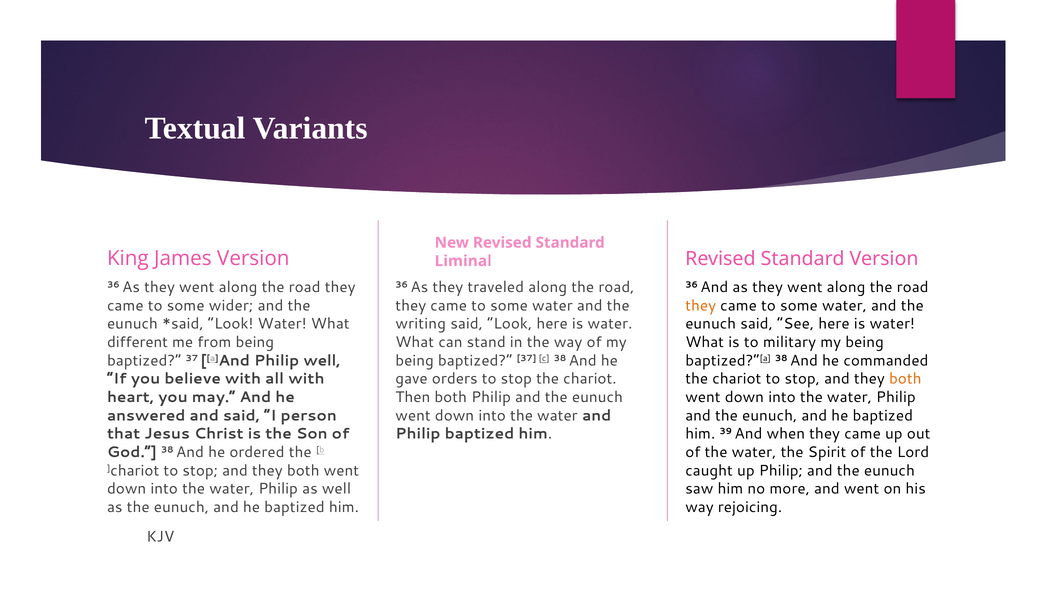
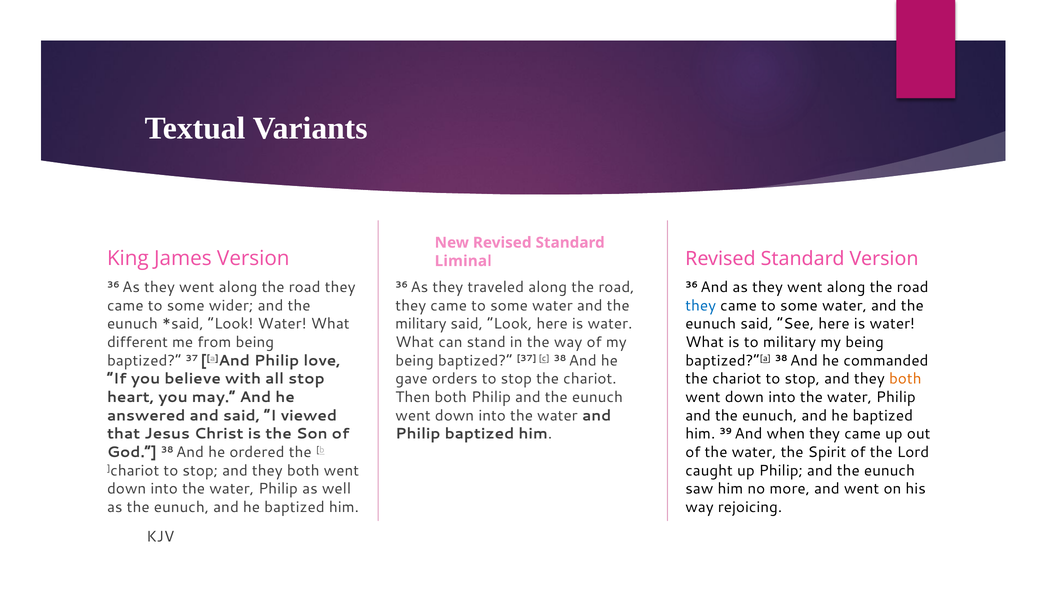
they colour: orange -> blue (701, 306)
writing: writing -> military (421, 324)
Philip well: well -> love (322, 361)
all with: with -> stop (306, 379)
person: person -> viewed (309, 416)
